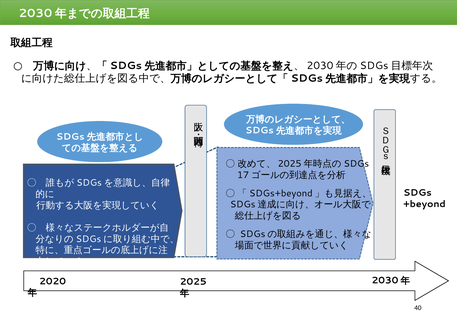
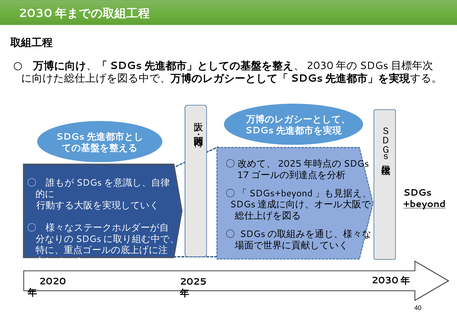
+beyond underline: none -> present (424, 204)
